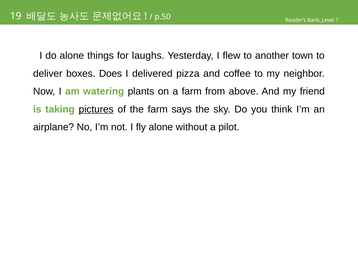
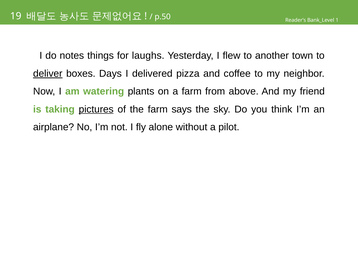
do alone: alone -> notes (72, 56)
deliver underline: none -> present (48, 74)
Does: Does -> Days (110, 74)
